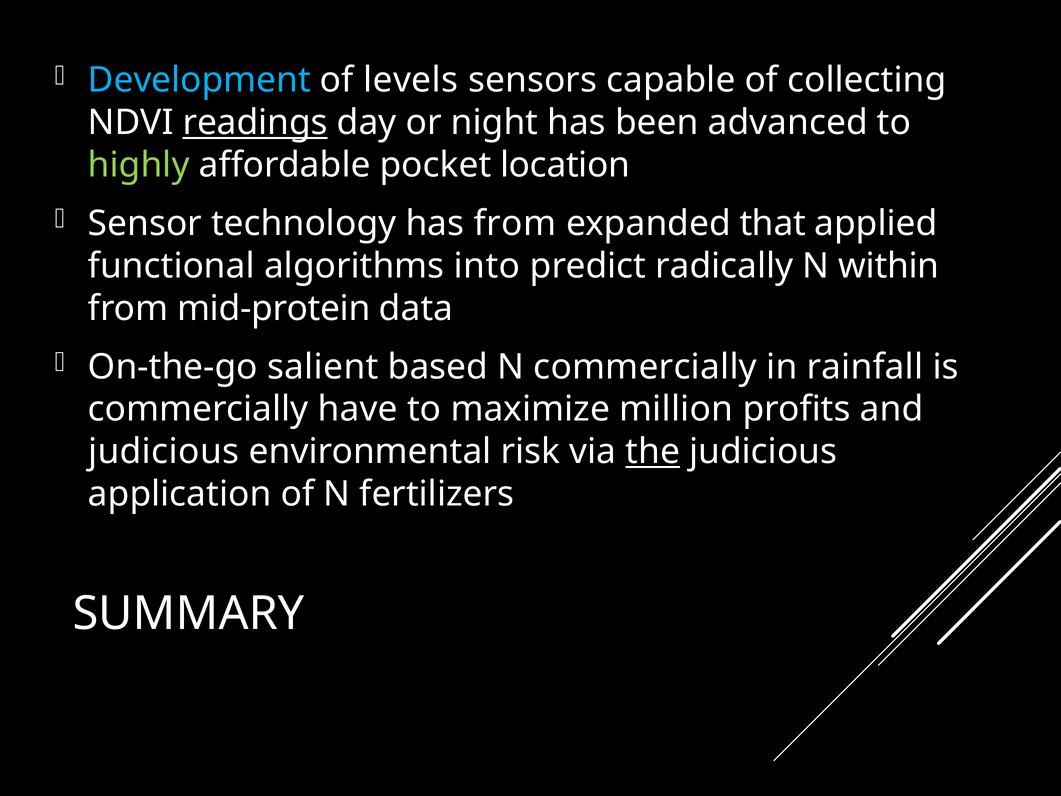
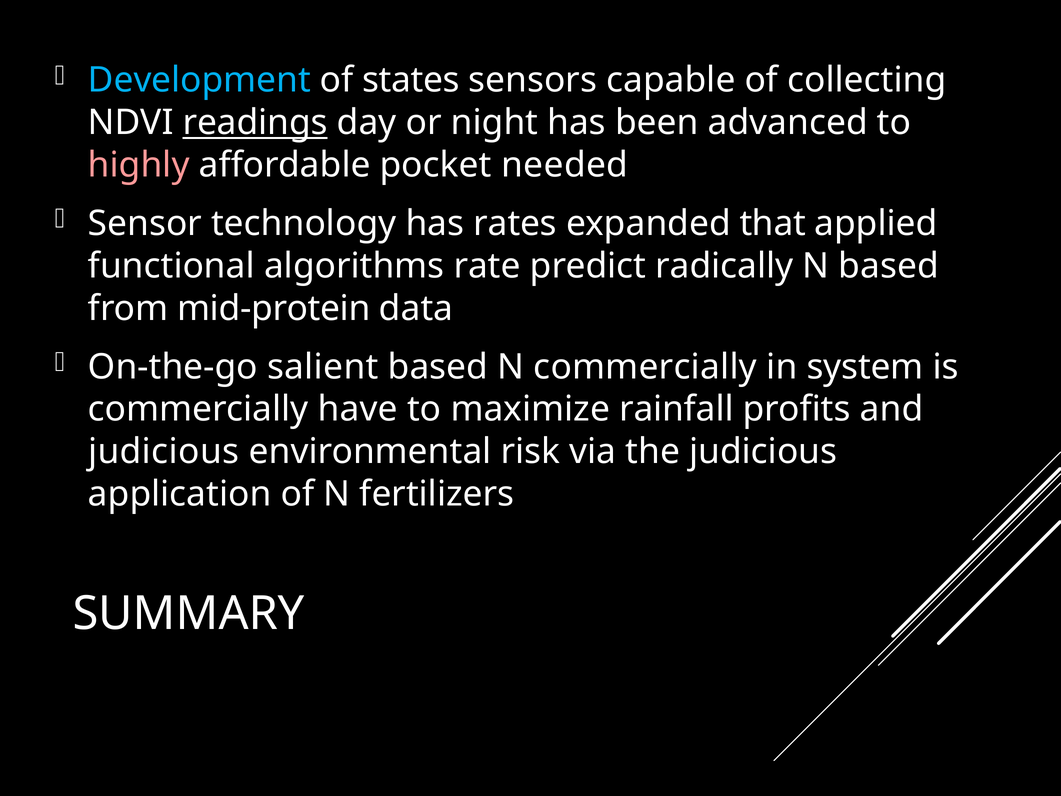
levels: levels -> states (411, 80)
highly colour: light green -> pink (139, 165)
location: location -> needed (565, 165)
has from: from -> rates (515, 223)
into: into -> rate (487, 266)
N within: within -> based (889, 266)
rainfall: rainfall -> system (865, 367)
million: million -> rainfall (676, 409)
the underline: present -> none (653, 452)
